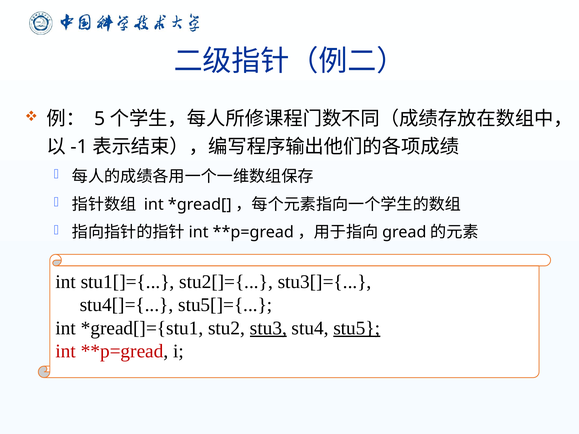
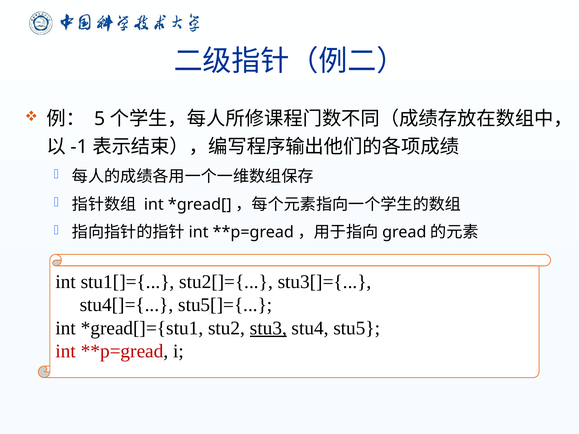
stu5 underline: present -> none (357, 328)
